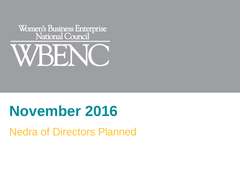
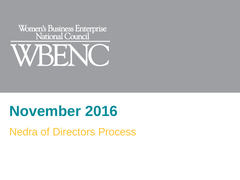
Planned: Planned -> Process (117, 132)
